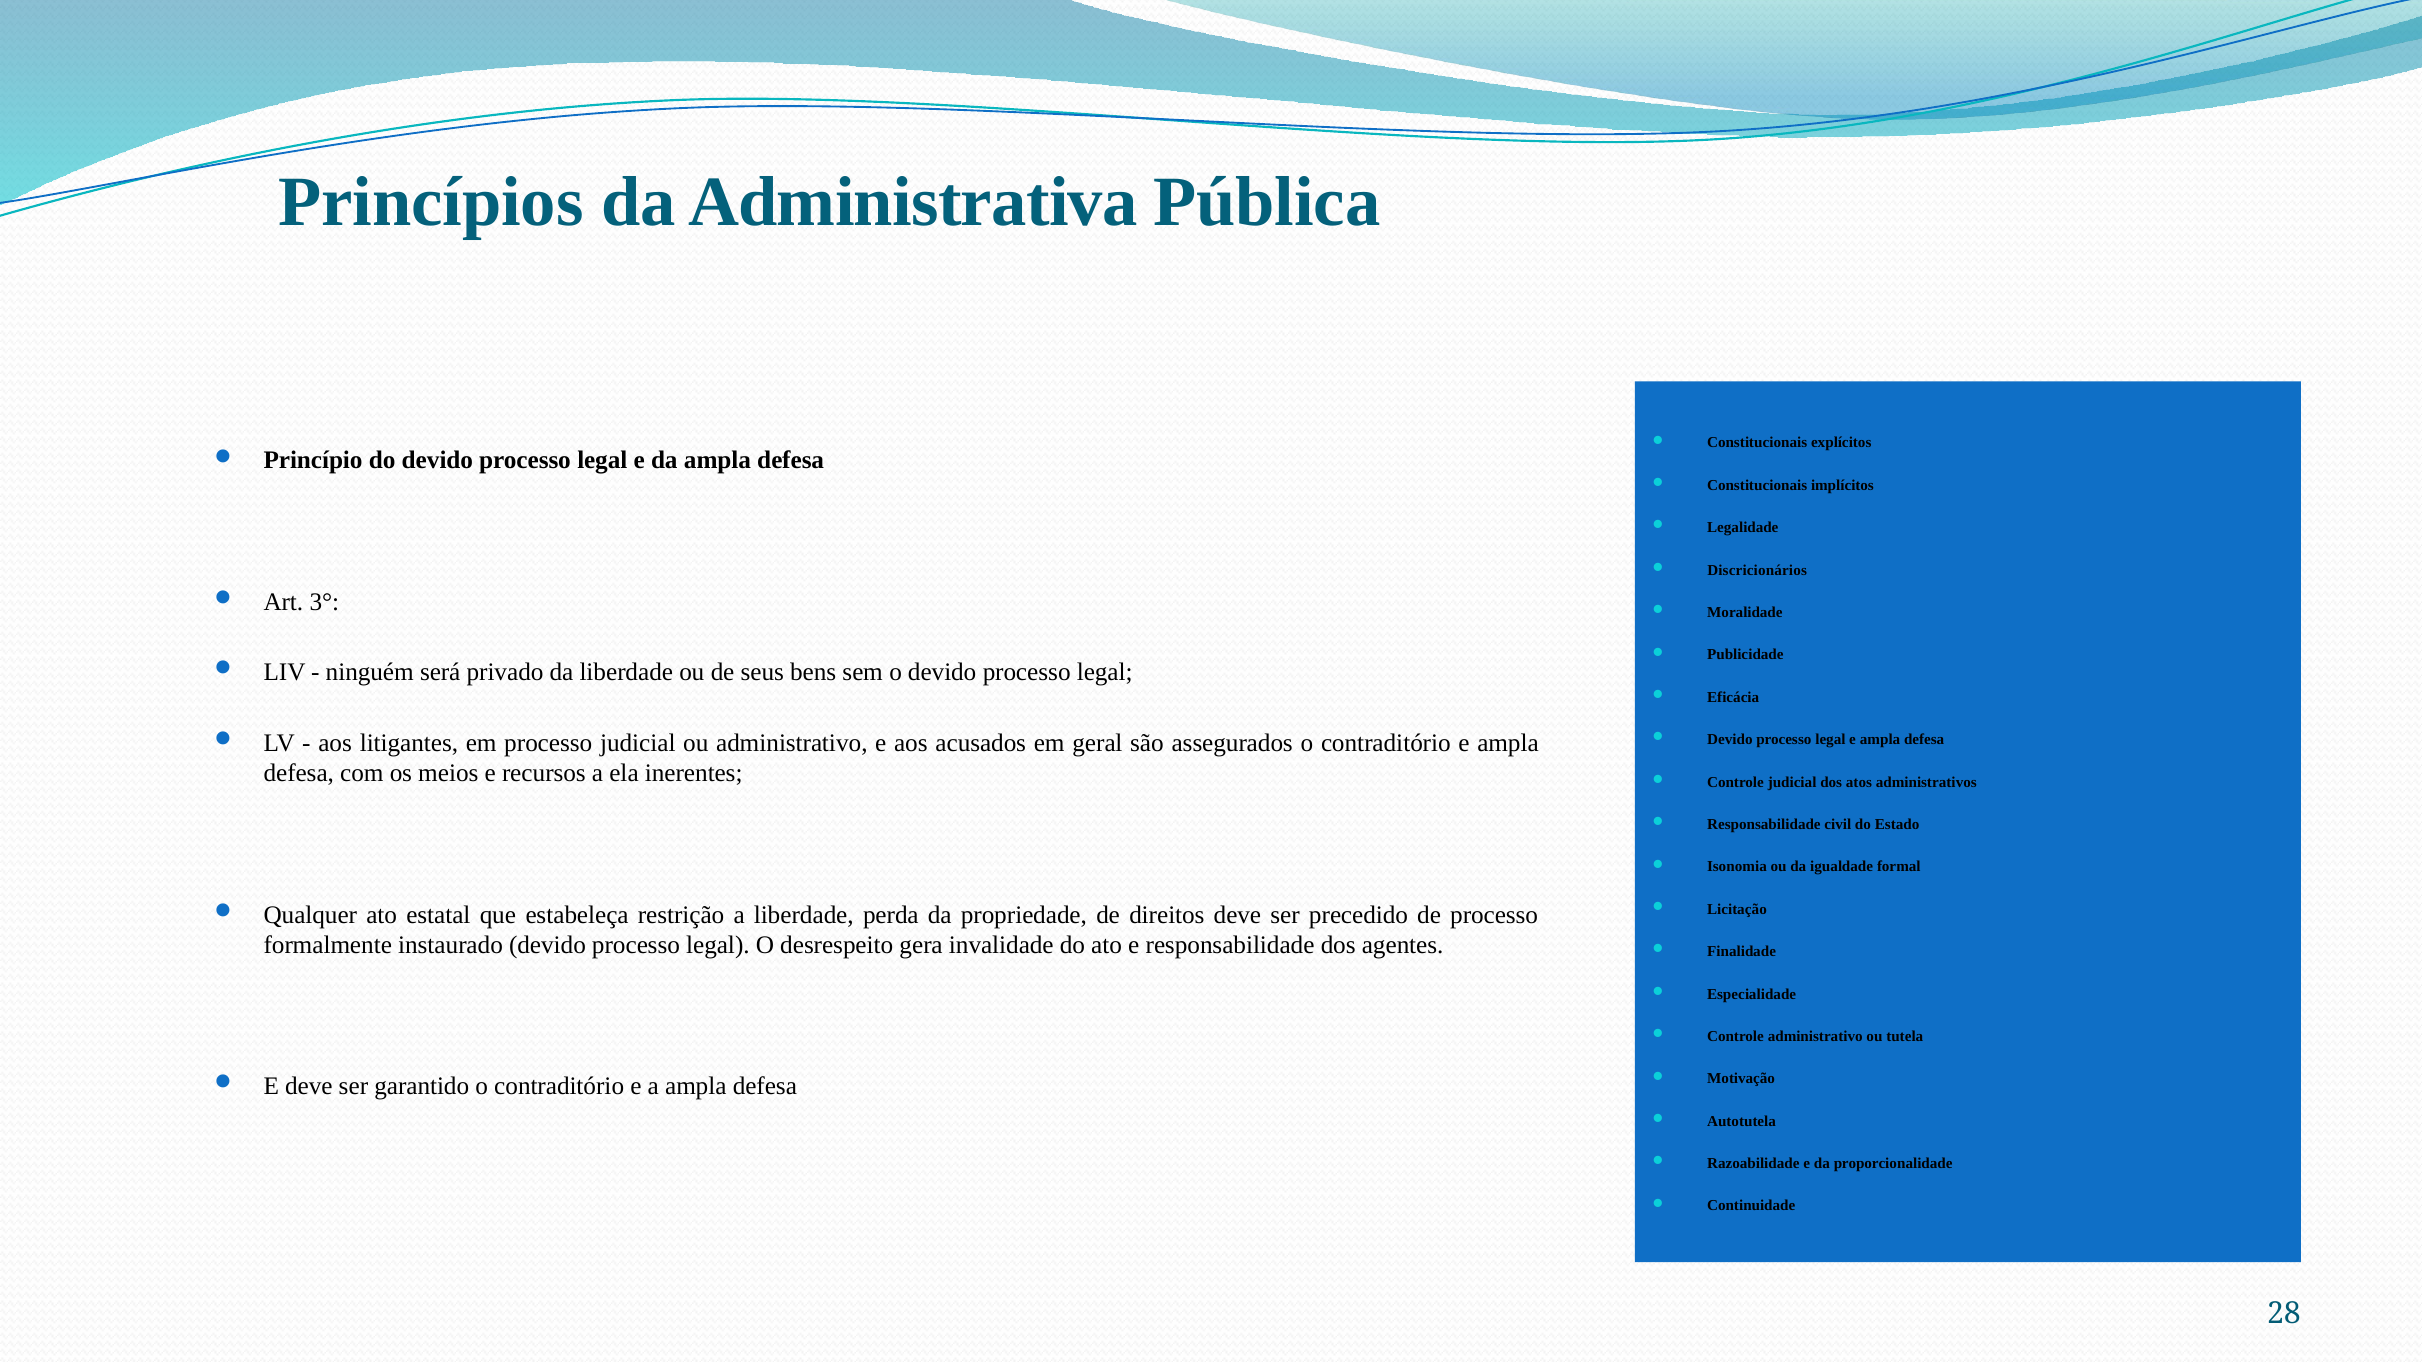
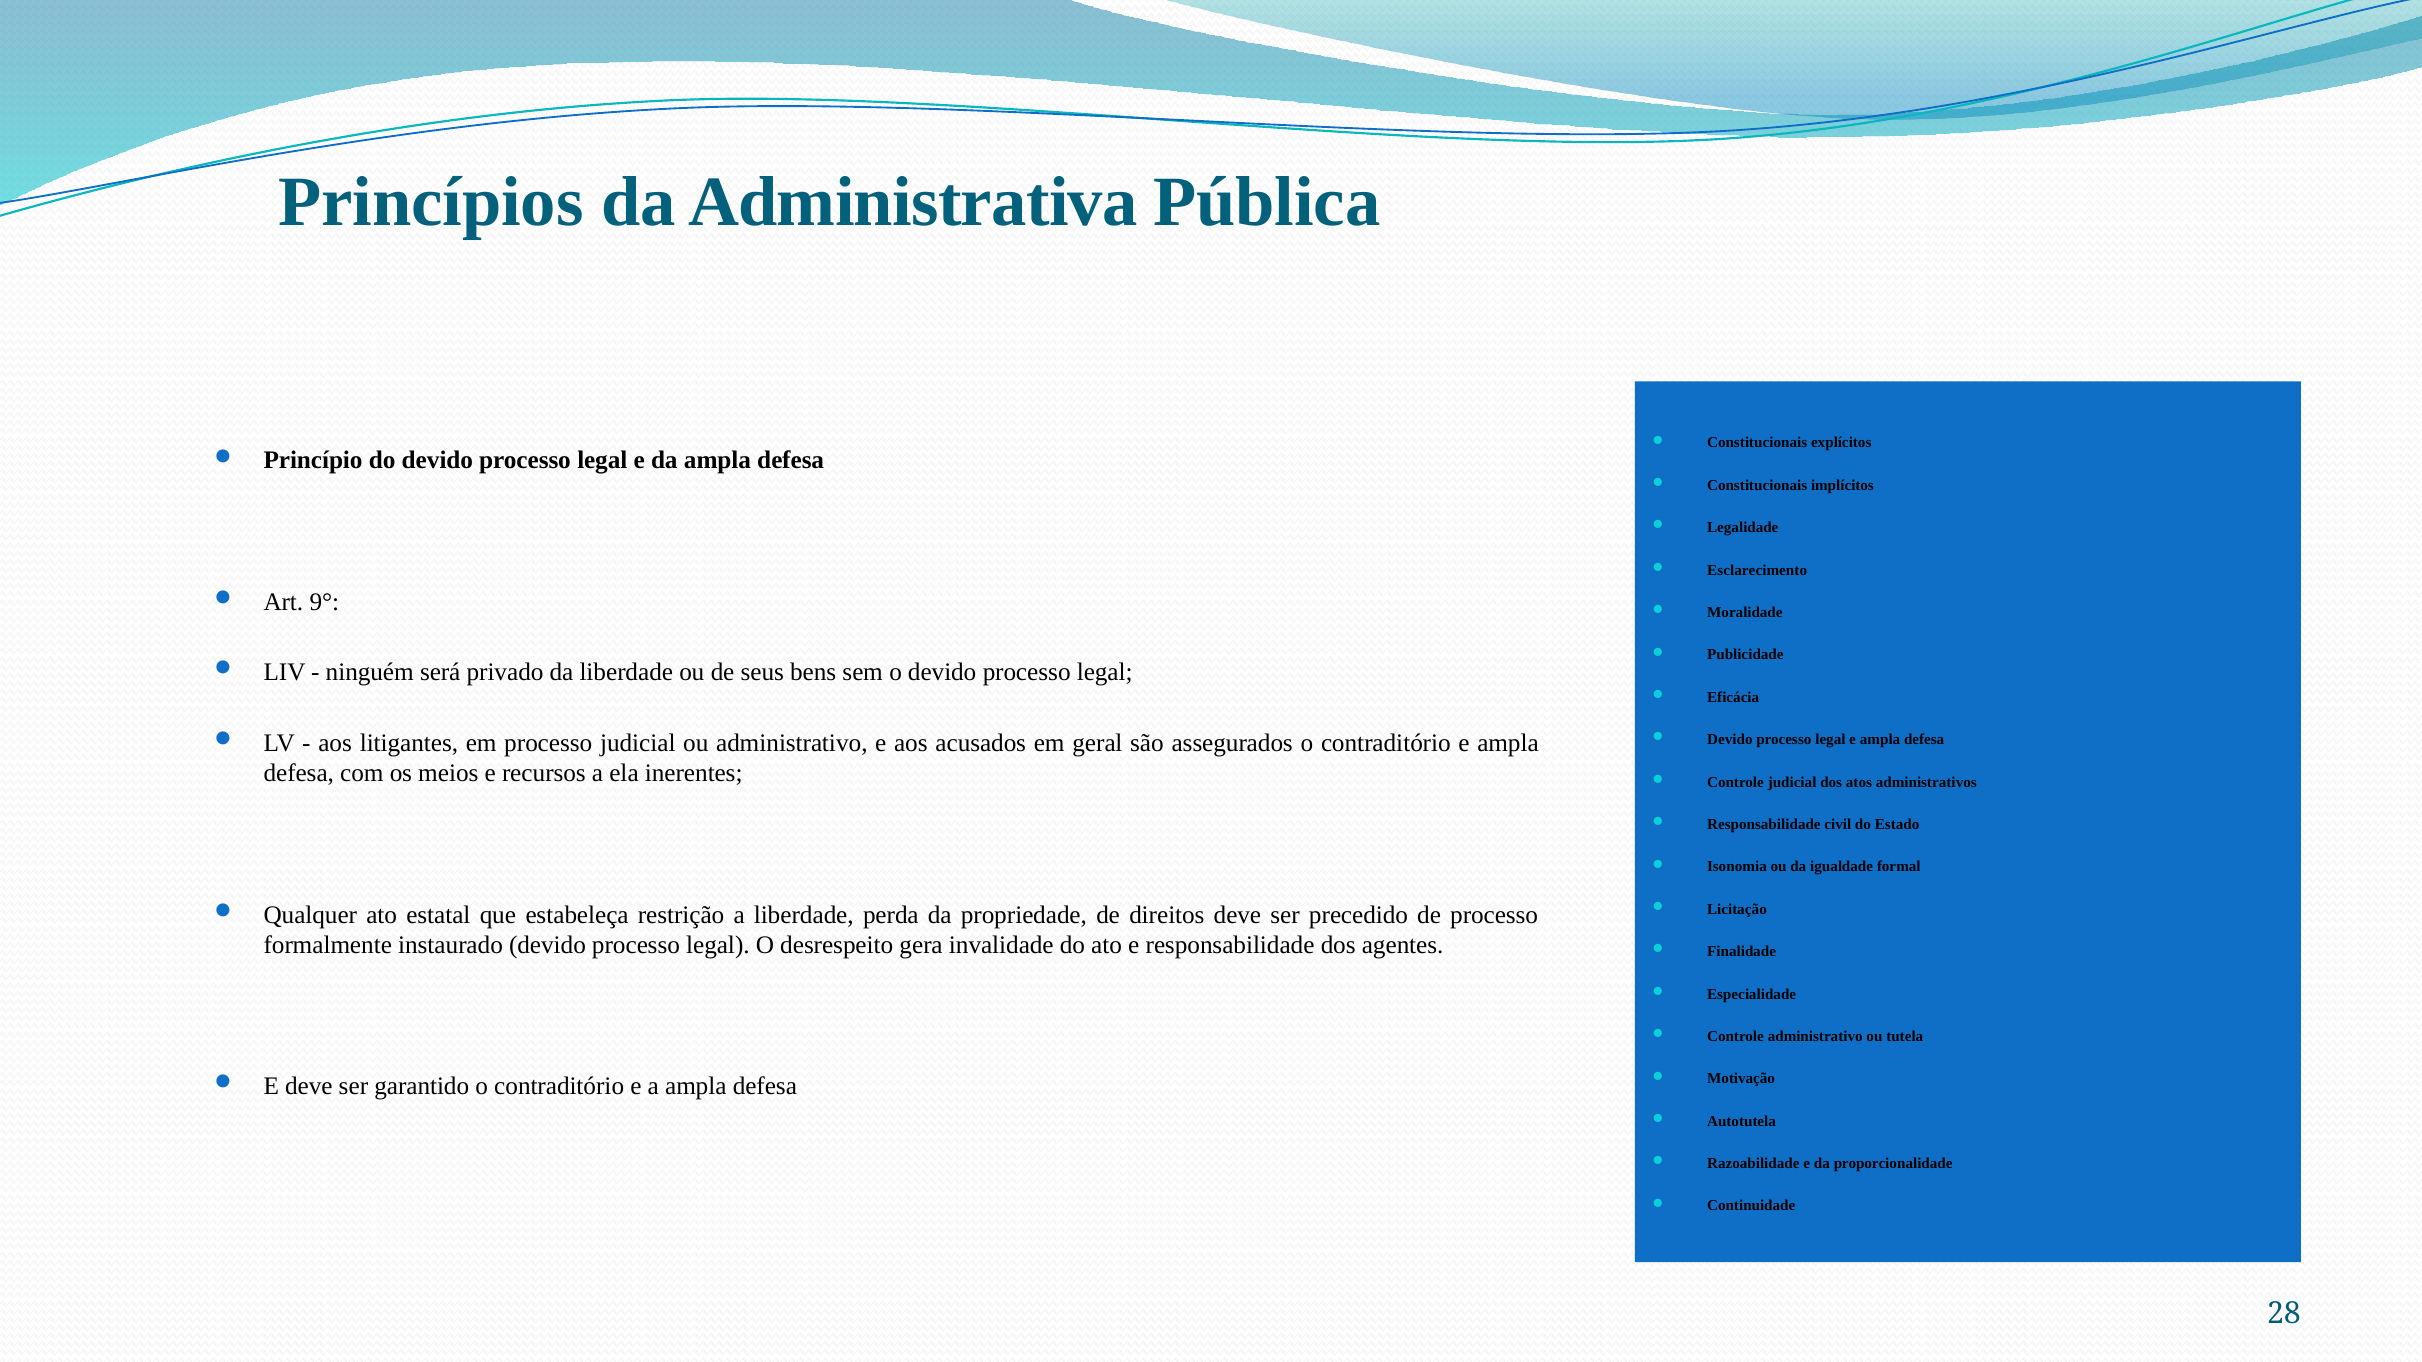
Discricionários: Discricionários -> Esclarecimento (1757, 570)
3°: 3° -> 9° (324, 602)
